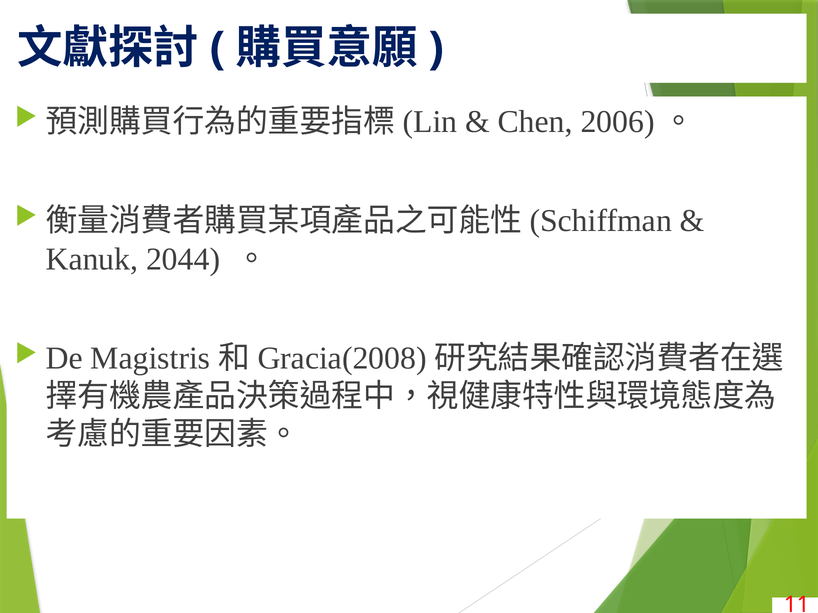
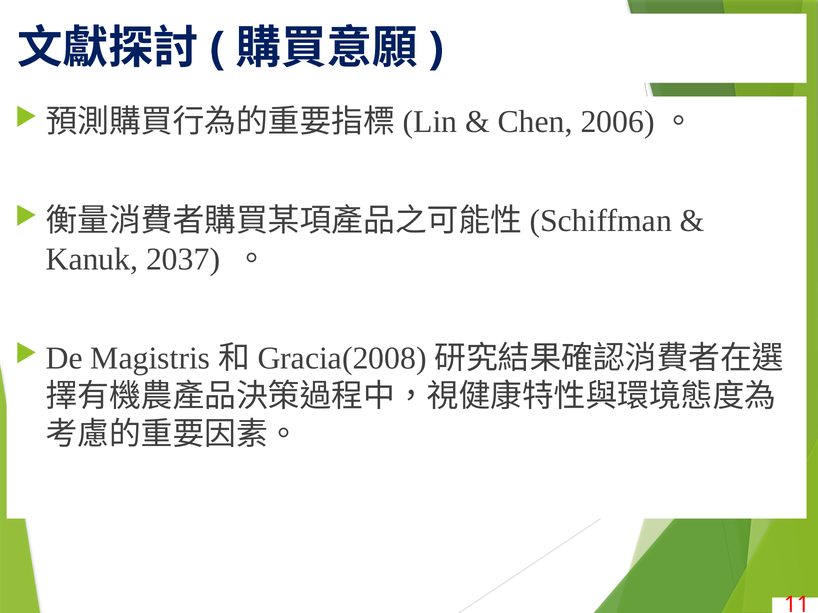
2044: 2044 -> 2037 (183, 259)
